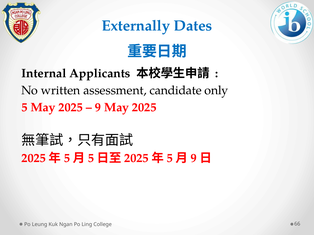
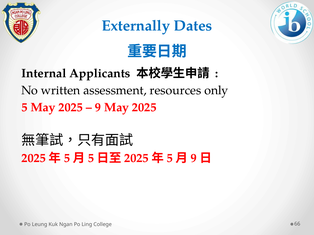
candidate: candidate -> resources (176, 91)
